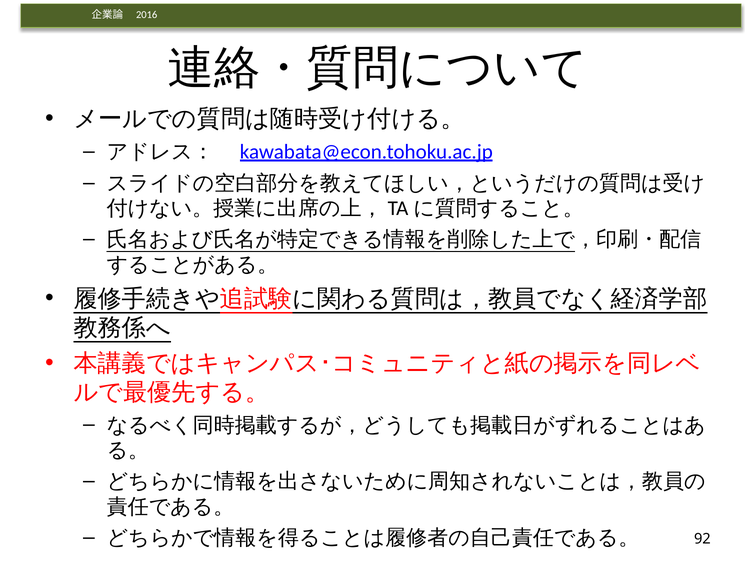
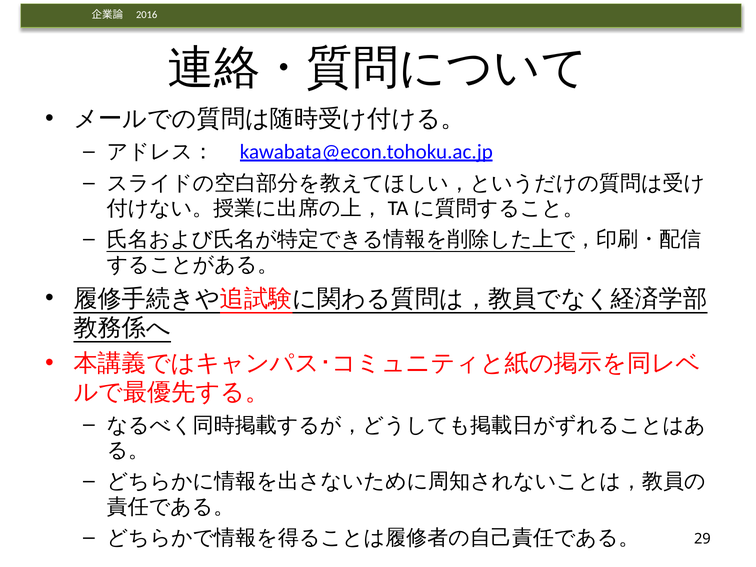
92: 92 -> 29 (702, 539)
